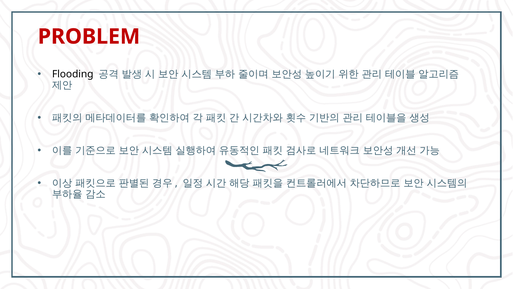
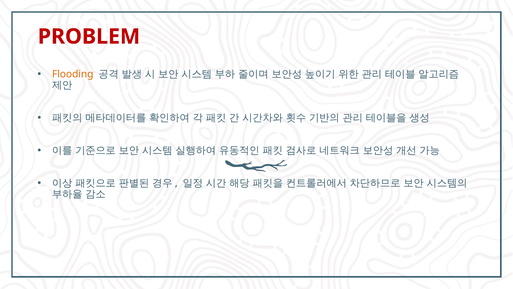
Flooding colour: black -> orange (73, 74)
